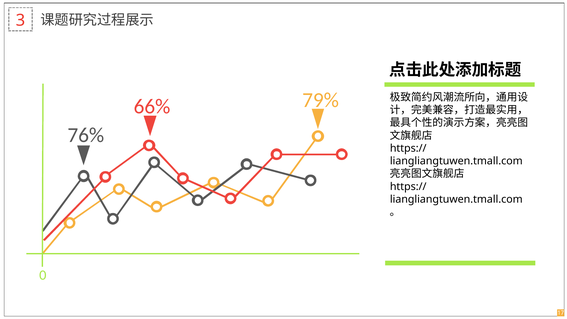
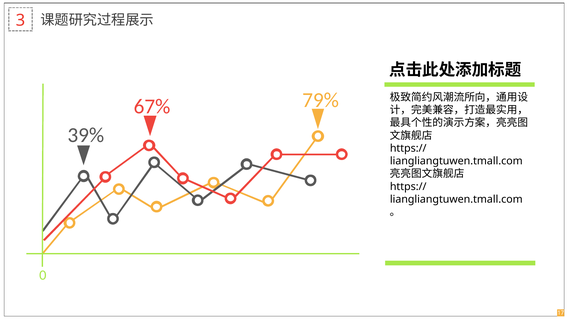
66%: 66% -> 67% (152, 107)
76%: 76% -> 39% (86, 135)
